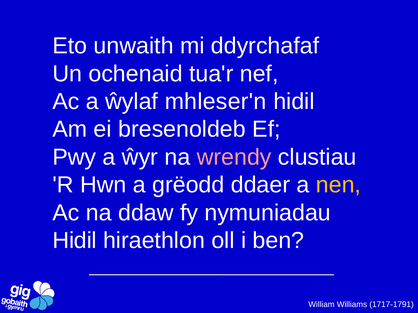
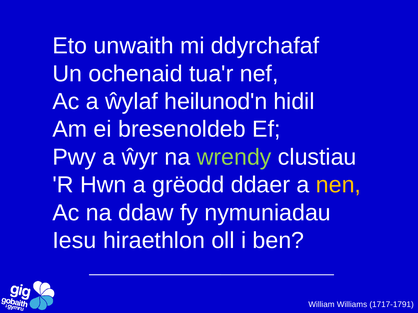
mhleser'n: mhleser'n -> heilunod'n (216, 102)
wrendy colour: pink -> light green (234, 157)
Hidil: Hidil -> Iesu (74, 241)
